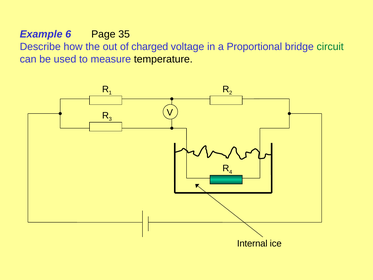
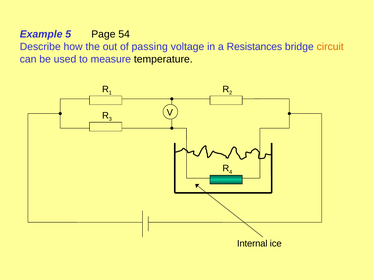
6: 6 -> 5 (68, 34)
35: 35 -> 54 (124, 34)
charged: charged -> passing (150, 47)
Proportional: Proportional -> Resistances (254, 47)
circuit colour: green -> orange (330, 47)
